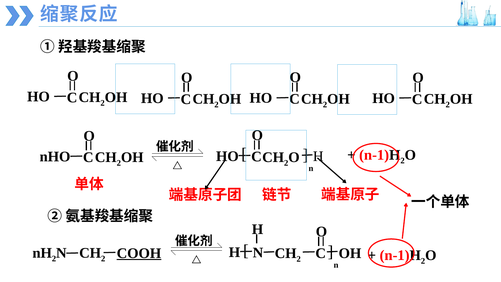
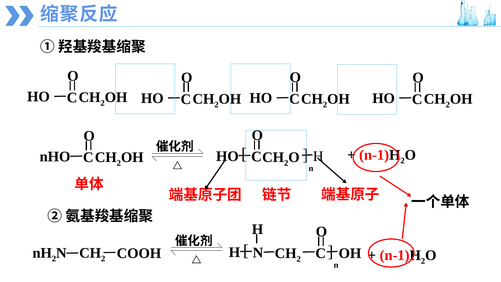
COOH underline: present -> none (139, 253)
